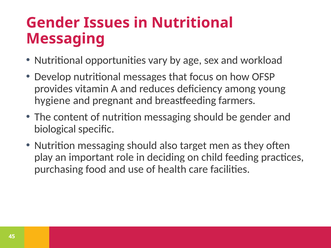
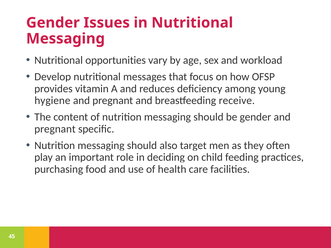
farmers: farmers -> receive (237, 101)
biological: biological -> pregnant (55, 129)
